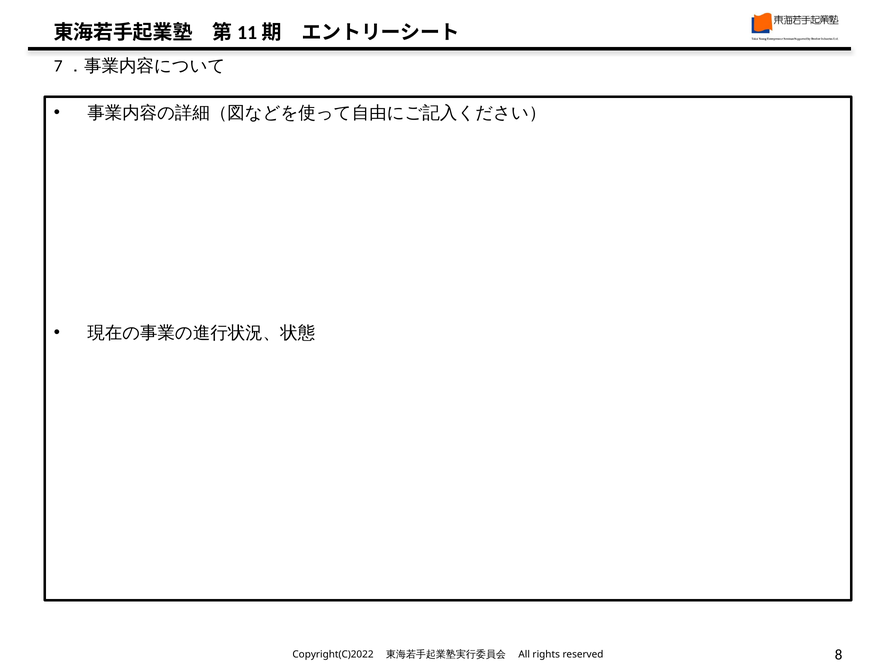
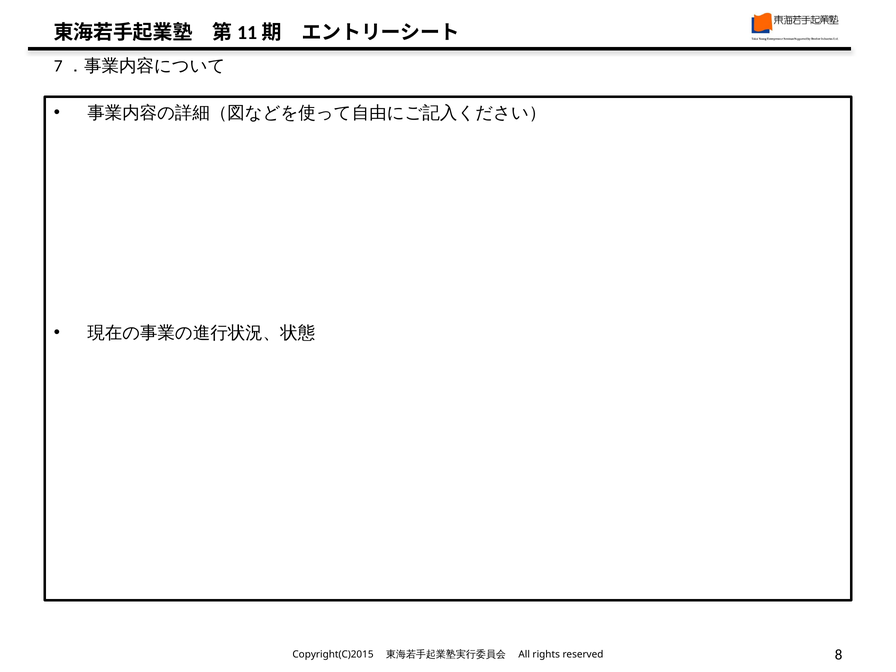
Copyright(C)2022: Copyright(C)2022 -> Copyright(C)2015 (333, 655)
